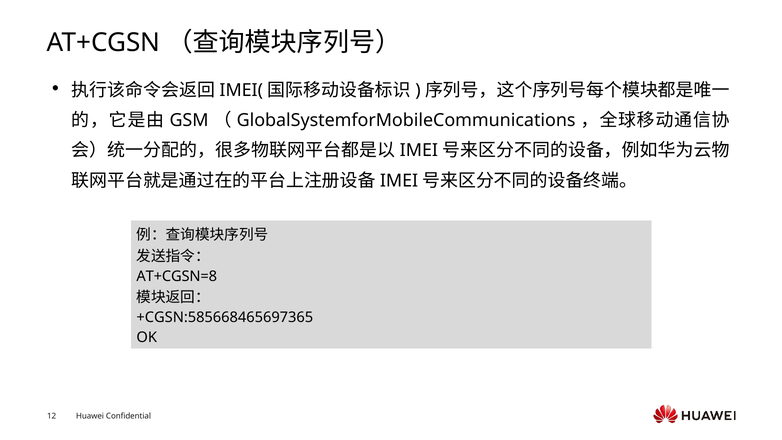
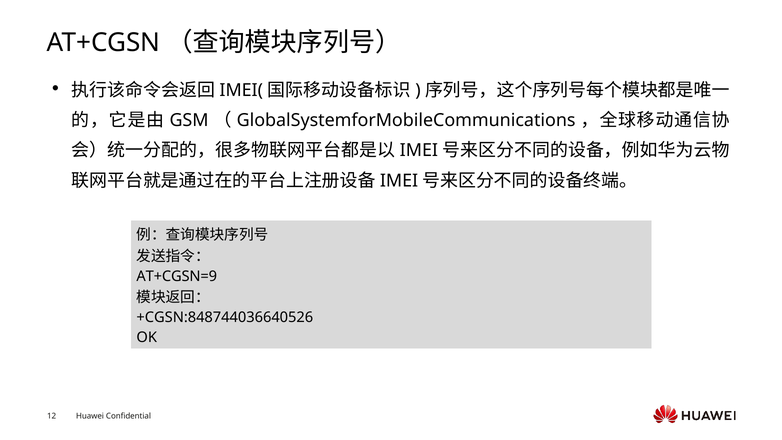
AT+CGSN=8: AT+CGSN=8 -> AT+CGSN=9 (177, 276)
+CGSN:585668465697365: +CGSN:585668465697365 -> +CGSN:848744036640526 (225, 317)
